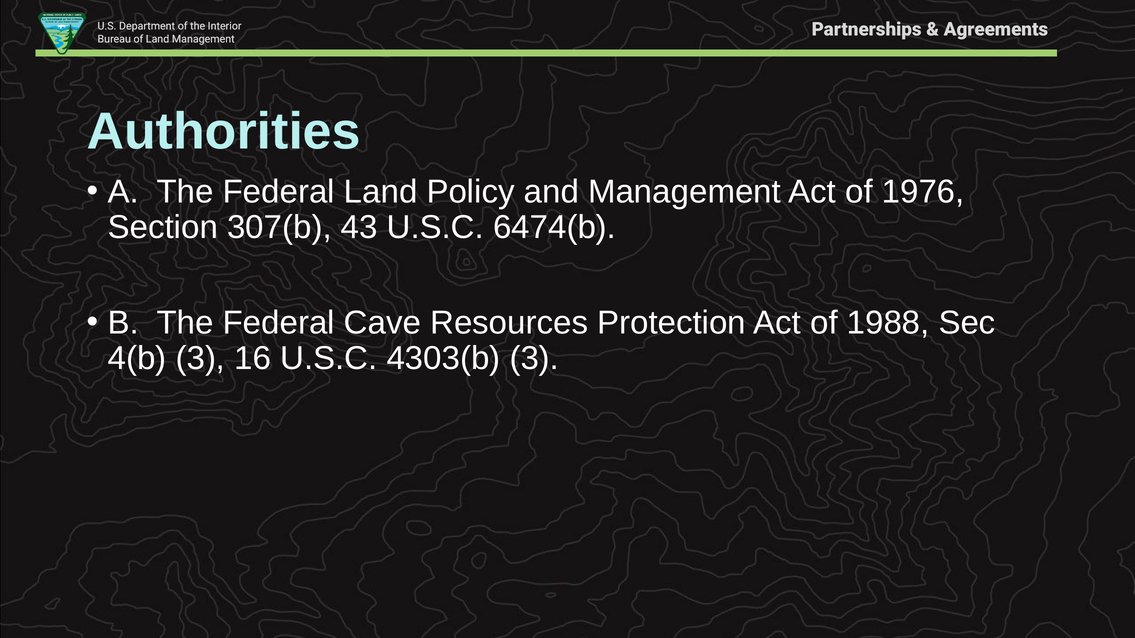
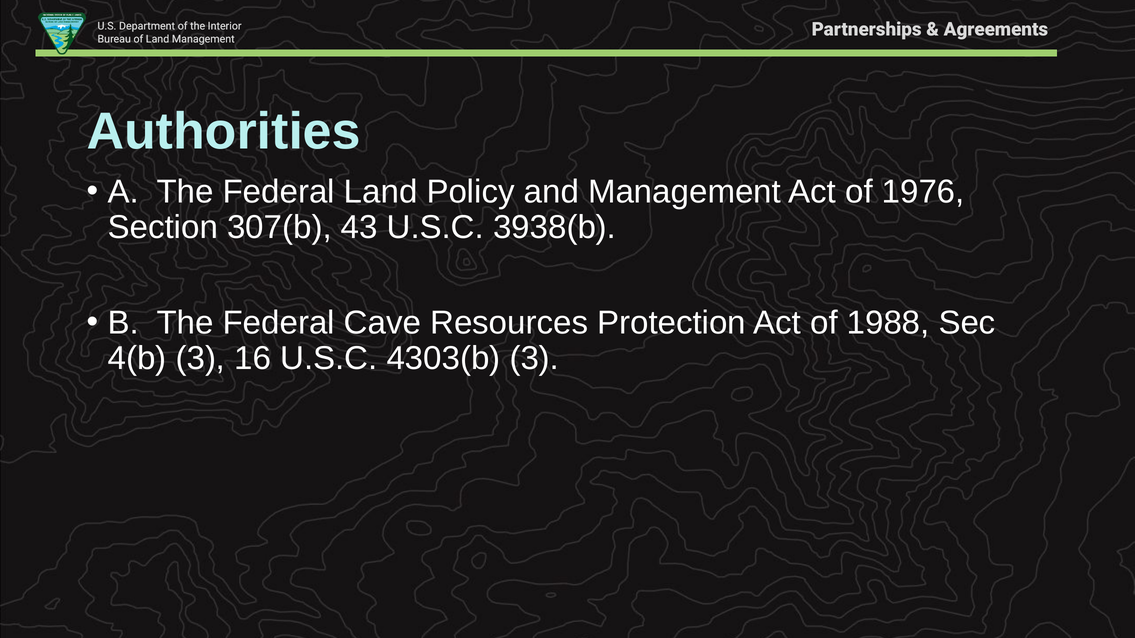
6474(b: 6474(b -> 3938(b (555, 228)
